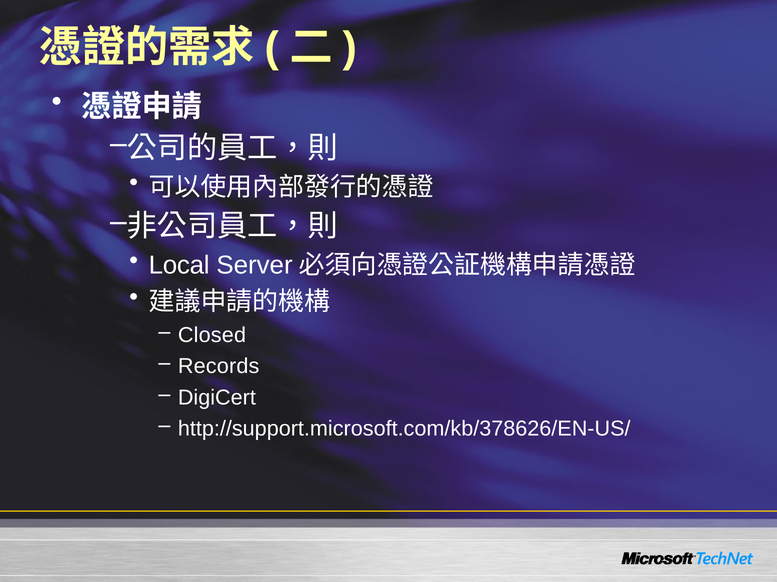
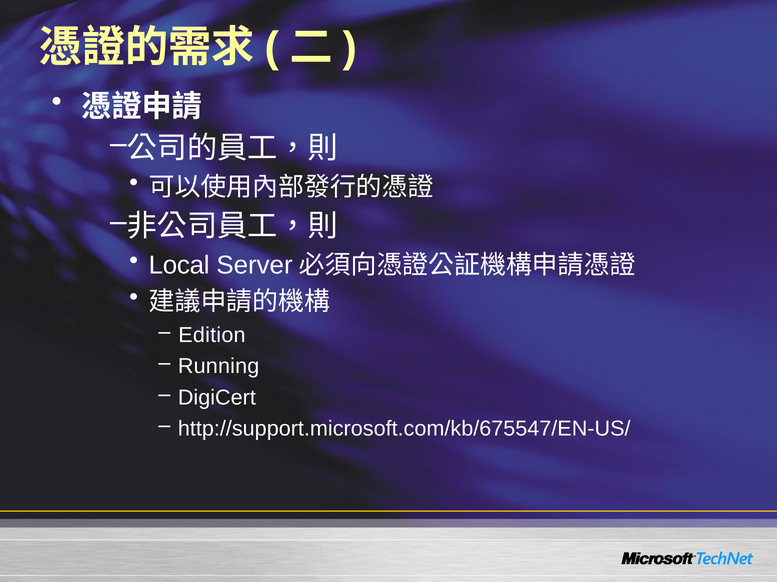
Closed: Closed -> Edition (212, 335)
Records: Records -> Running (219, 367)
http://support.microsoft.com/kb/378626/EN-US/: http://support.microsoft.com/kb/378626/EN-US/ -> http://support.microsoft.com/kb/675547/EN-US/ (404, 429)
